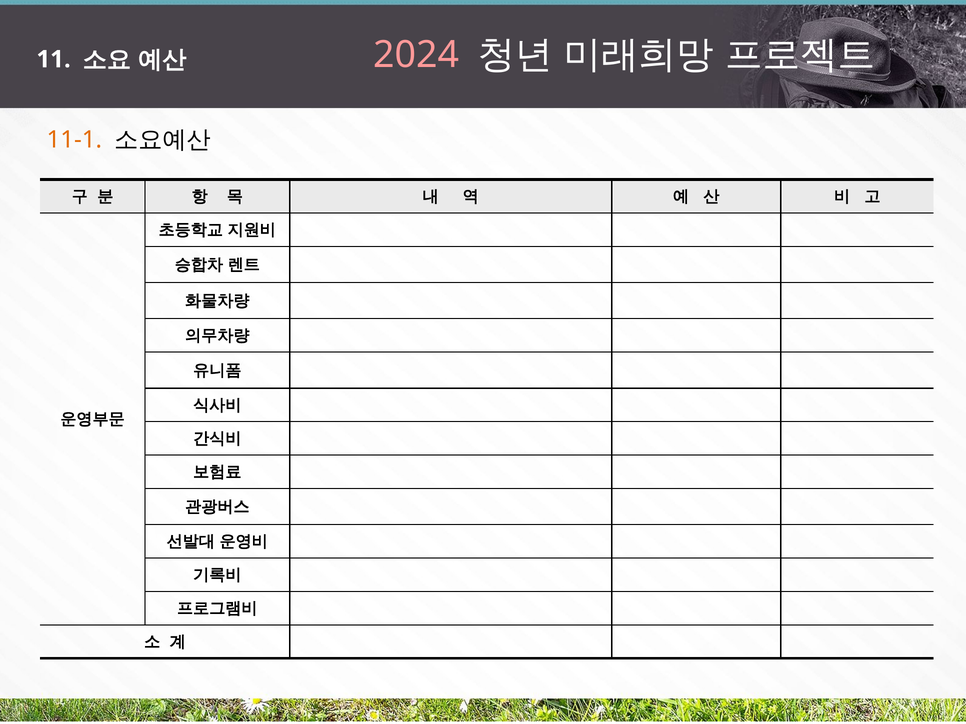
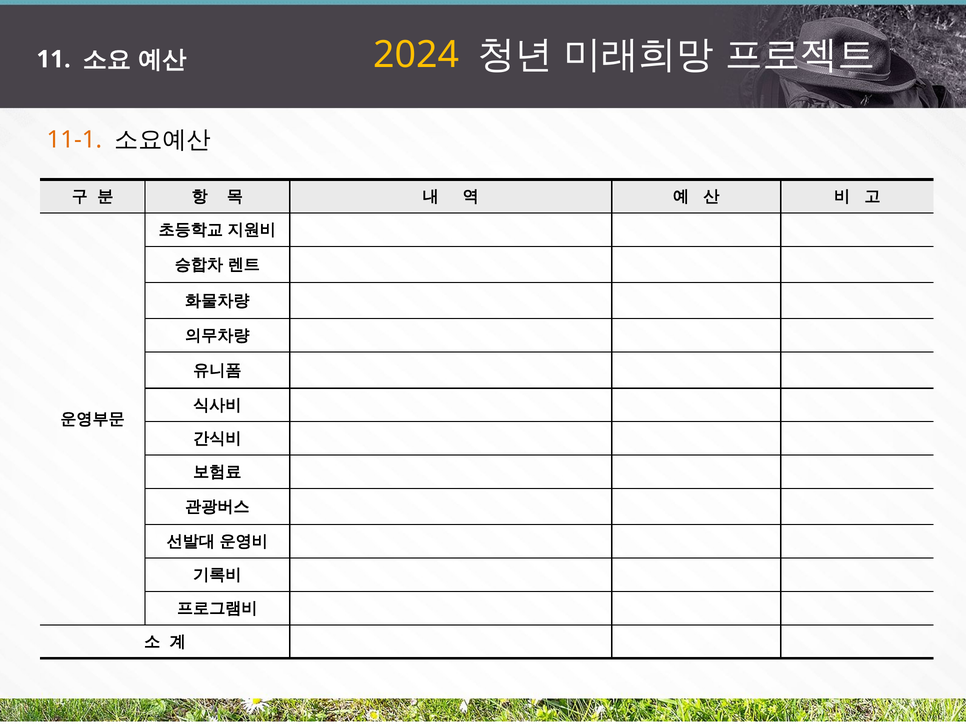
2024 colour: pink -> yellow (416, 55)
